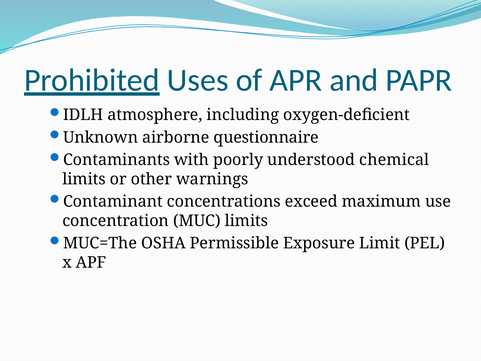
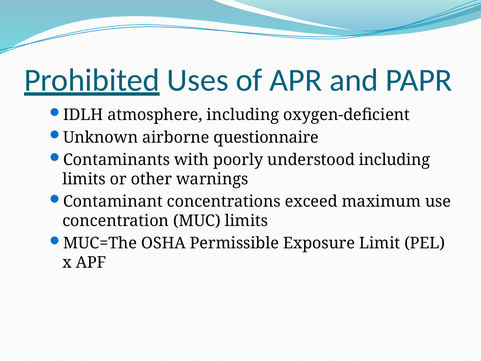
understood chemical: chemical -> including (394, 160)
